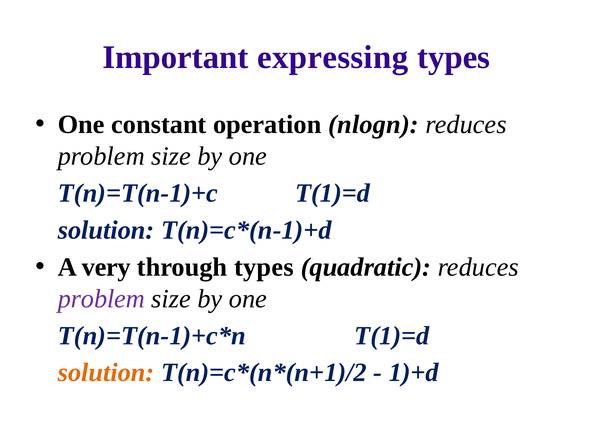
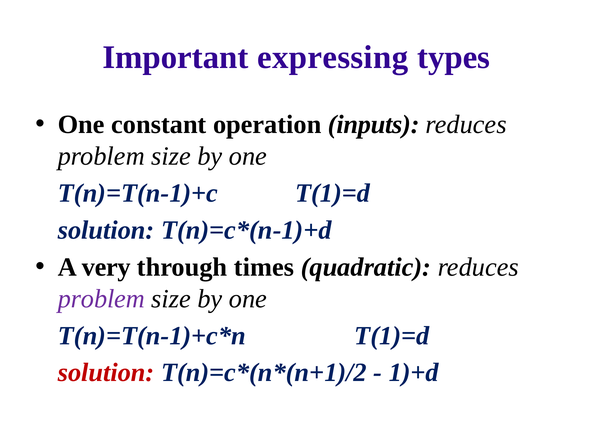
nlogn: nlogn -> inputs (374, 124)
through types: types -> times (264, 267)
solution colour: orange -> red (106, 372)
